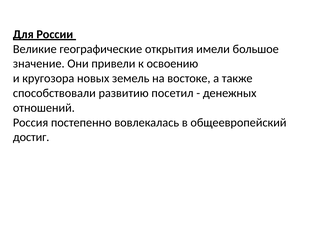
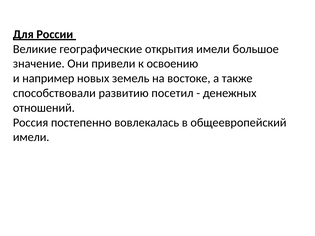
кругозора: кругозора -> например (48, 78)
достиг: достиг -> имели (31, 137)
